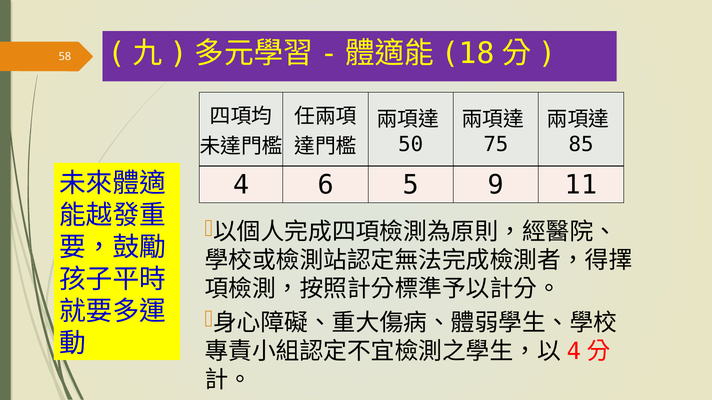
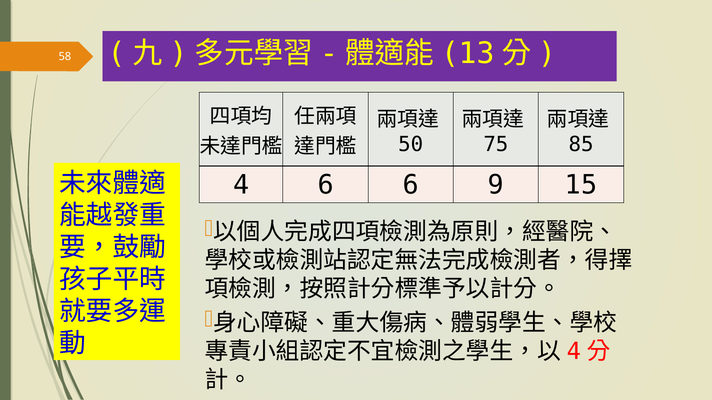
18: 18 -> 13 (468, 54)
6 5: 5 -> 6 (411, 185)
11: 11 -> 15 (581, 185)
